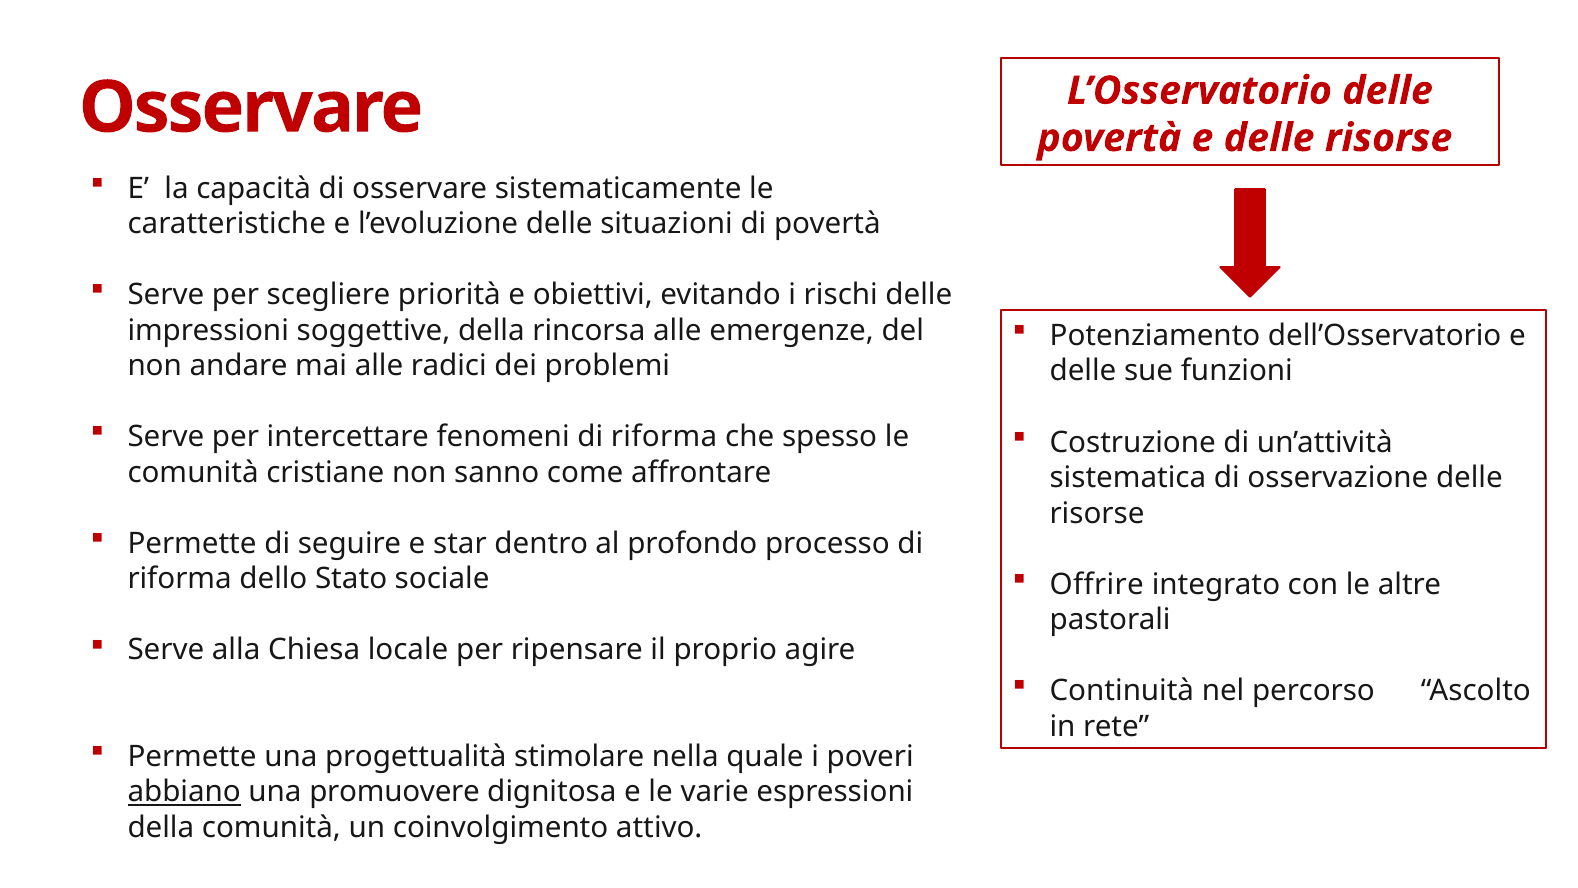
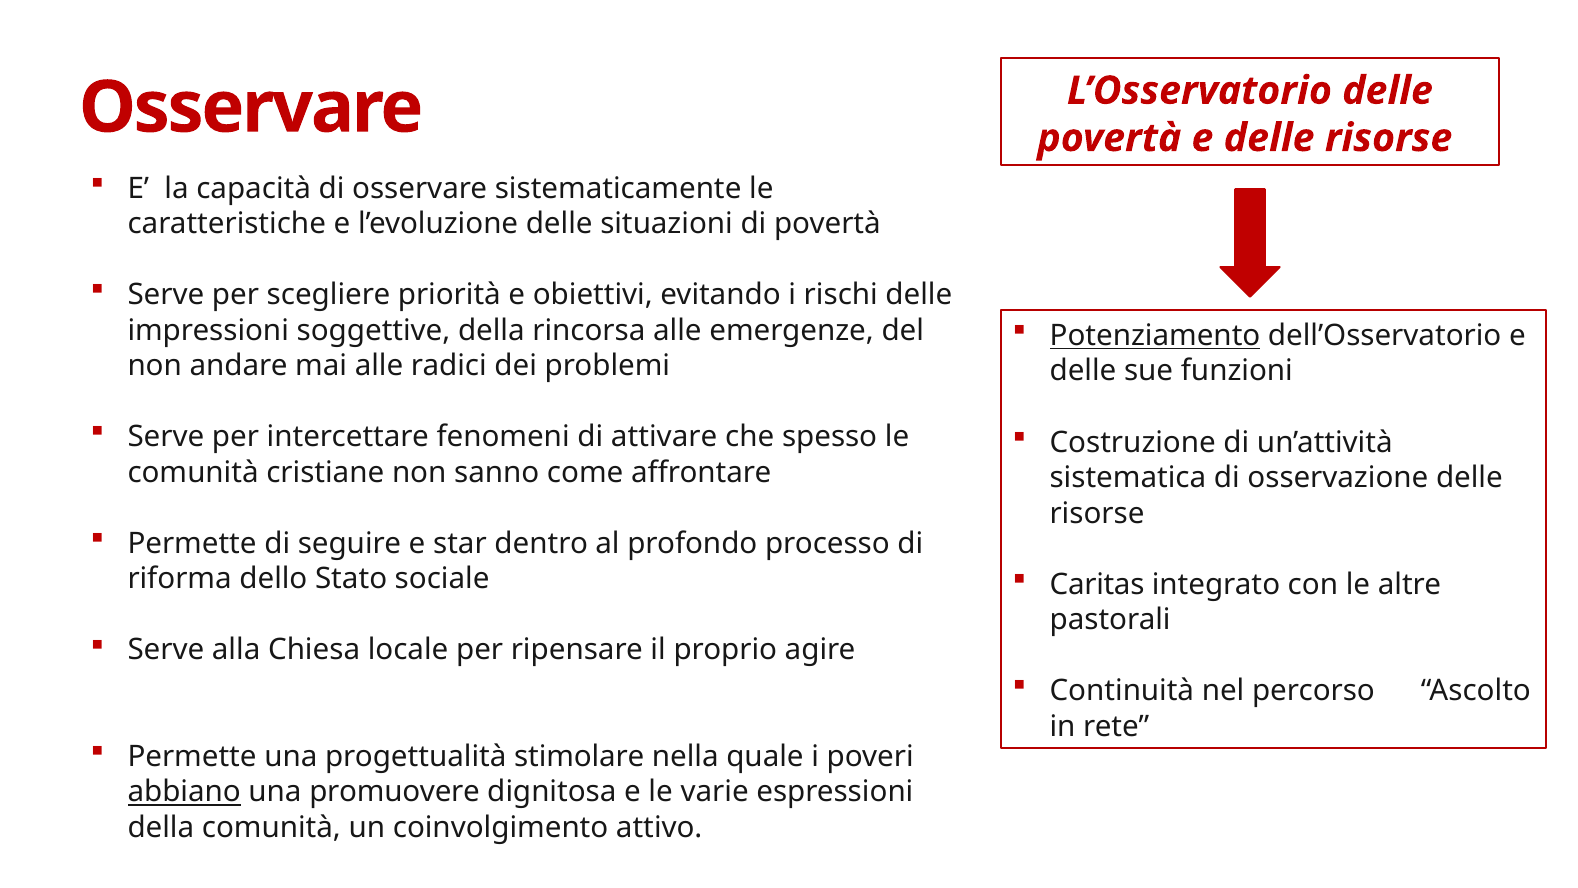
Potenziamento underline: none -> present (1155, 336)
fenomeni di riforma: riforma -> attivare (664, 437)
Offrire: Offrire -> Caritas (1097, 584)
